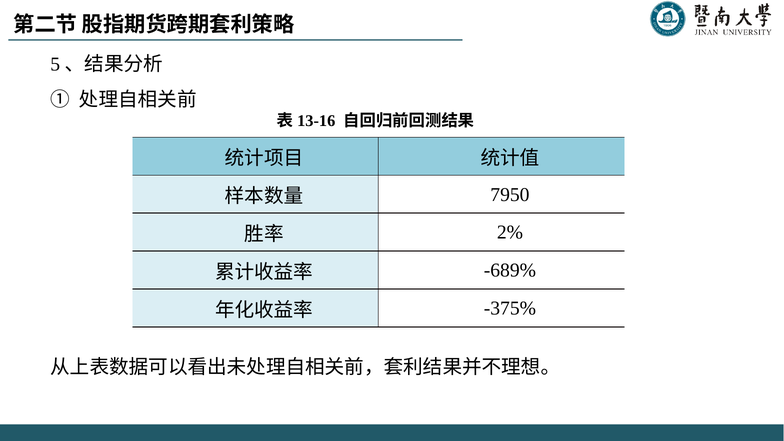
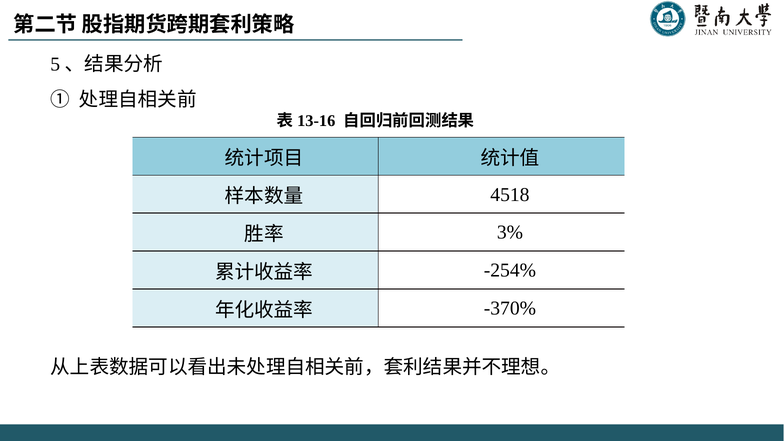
7950: 7950 -> 4518 (510, 195)
2%: 2% -> 3% (510, 233)
-689%: -689% -> -254% (510, 271)
-375%: -375% -> -370% (510, 309)
